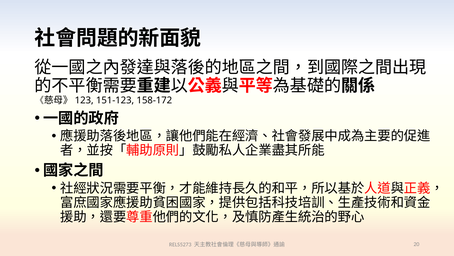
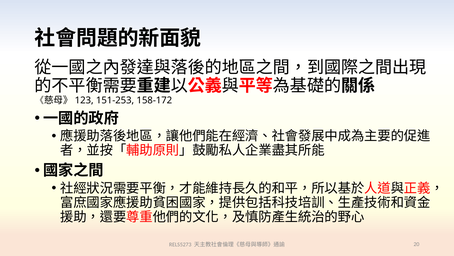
151-123: 151-123 -> 151-253 (115, 100)
